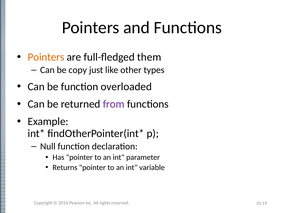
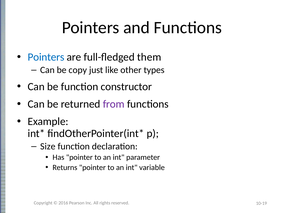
Pointers colour: orange -> blue (46, 57)
overloaded: overloaded -> constructor (126, 87)
Null: Null -> Size (48, 146)
